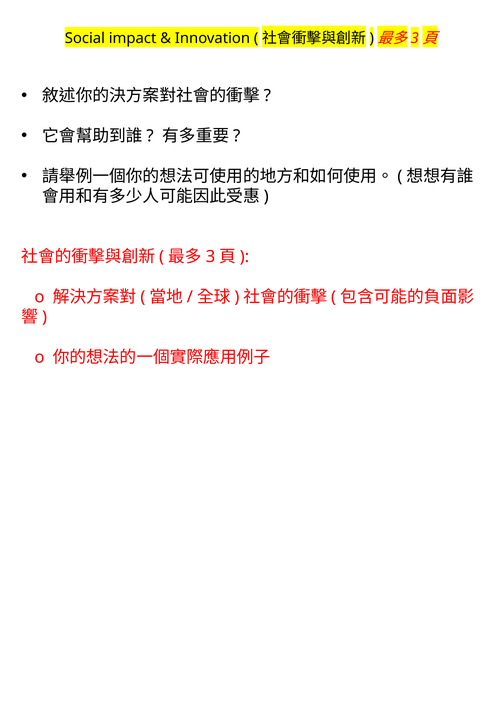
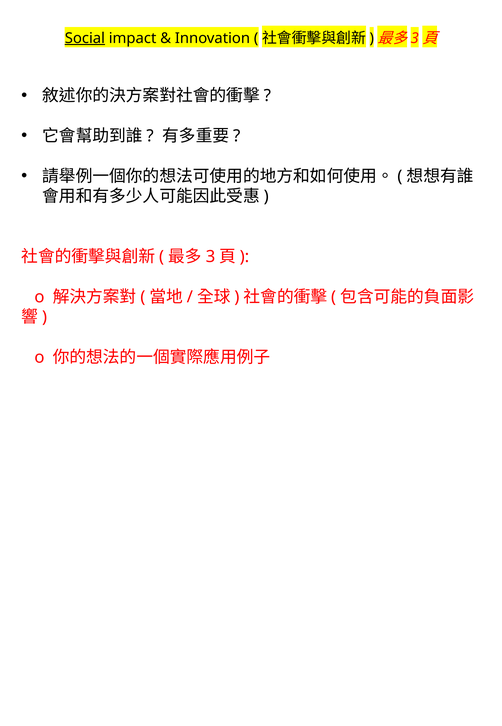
Social underline: none -> present (85, 38)
